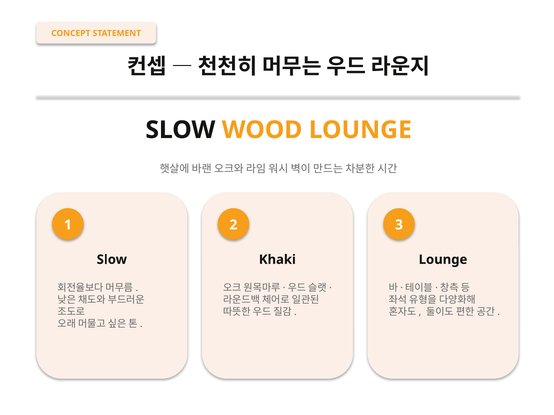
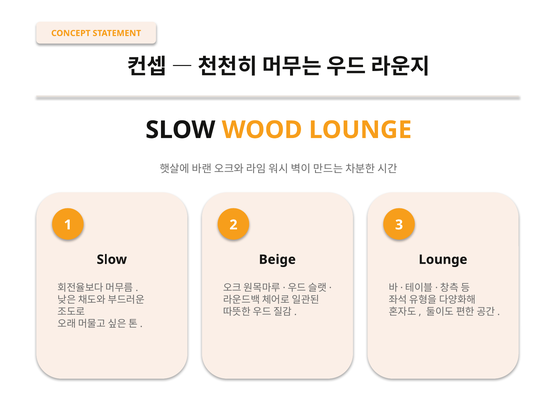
Khaki: Khaki -> Beige (277, 260)
